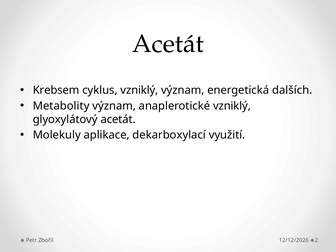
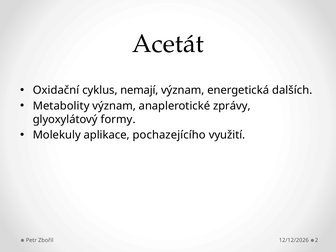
Krebsem: Krebsem -> Oxidační (56, 90)
cyklus vzniklý: vzniklý -> nemají (139, 90)
anaplerotické vzniklý: vzniklý -> zprávy (232, 106)
glyoxylátový acetát: acetát -> formy (118, 119)
dekarboxylací: dekarboxylací -> pochazejícího (169, 135)
